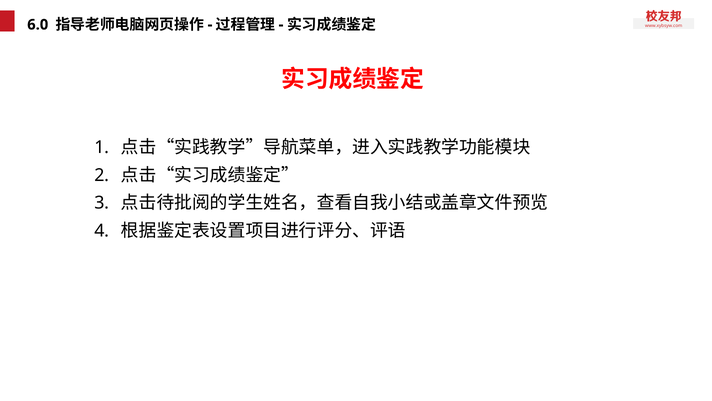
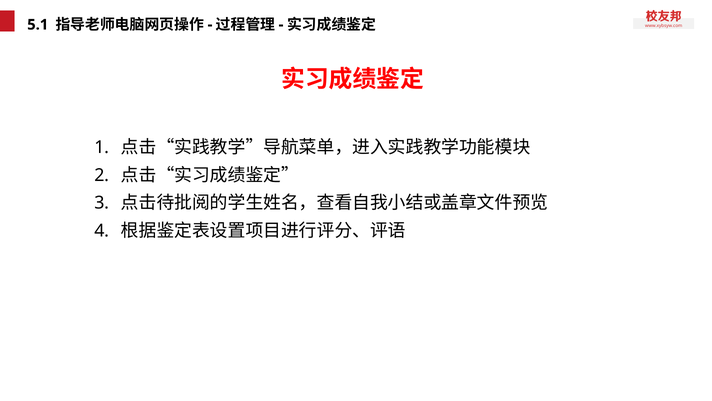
6.0: 6.0 -> 5.1 (38, 25)
